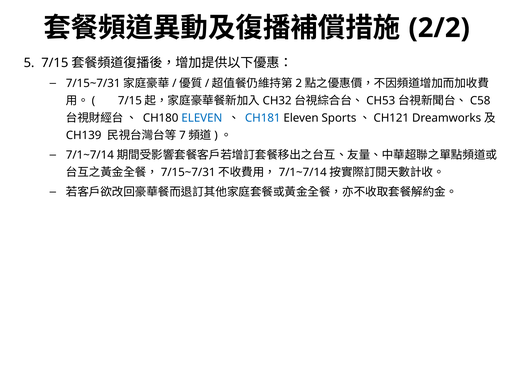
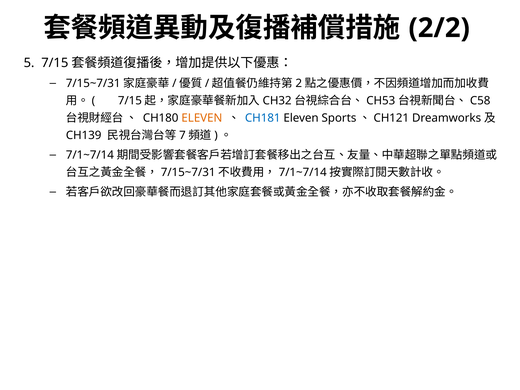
ELEVEN colour: blue -> orange (202, 118)
